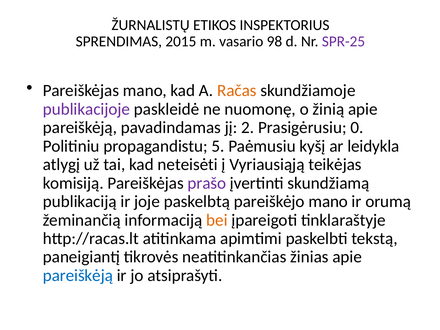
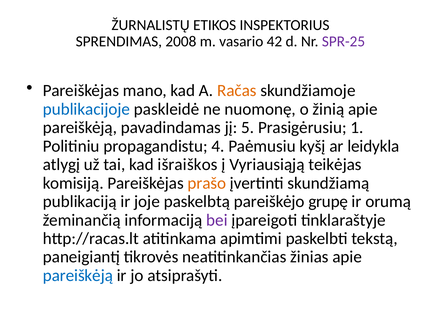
2015: 2015 -> 2008 (181, 41)
98: 98 -> 42 (274, 41)
publikacijoje colour: purple -> blue (87, 109)
2: 2 -> 5 (248, 128)
0: 0 -> 1 (357, 128)
5: 5 -> 4 (218, 146)
neteisėti: neteisėti -> išraiškos (188, 165)
prašo colour: purple -> orange (207, 183)
pareiškėjo mano: mano -> grupę (328, 202)
bei colour: orange -> purple (217, 220)
